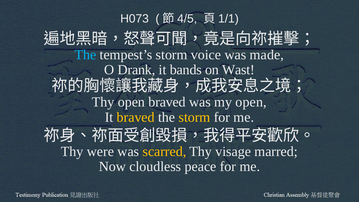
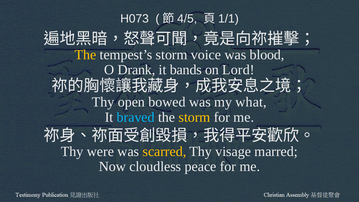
The colour: light blue -> yellow (85, 55)
made: made -> blood (267, 55)
Wast: Wast -> Lord (238, 70)
open braved: braved -> bowed (167, 102)
my open: open -> what (251, 102)
braved colour: yellow -> light blue (136, 117)
